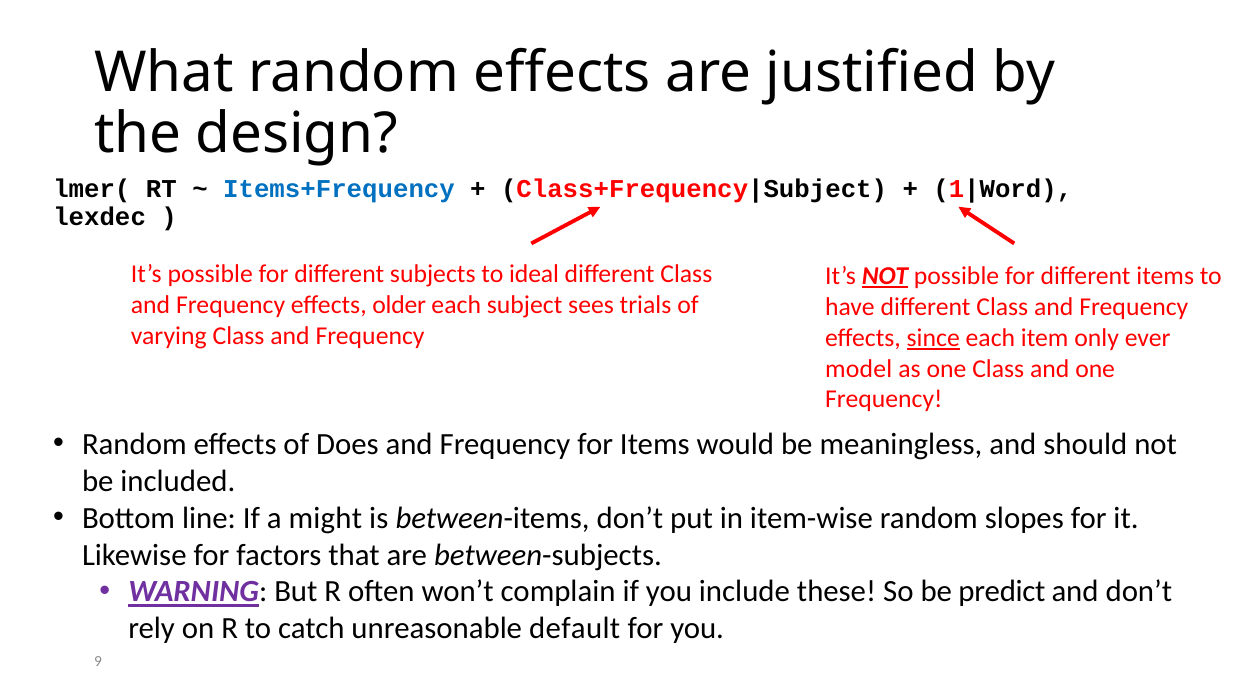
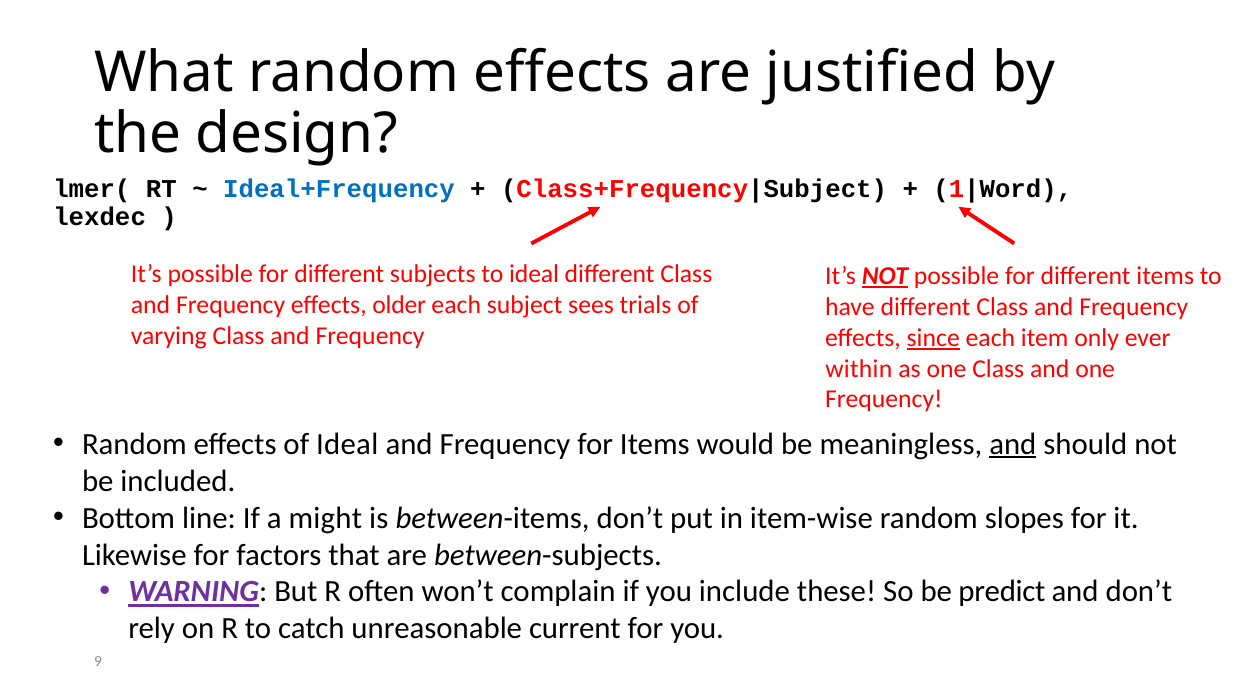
Items+Frequency: Items+Frequency -> Ideal+Frequency (339, 189)
model: model -> within (859, 369)
of Does: Does -> Ideal (347, 444)
and underline: none -> present (1013, 444)
default: default -> current (575, 629)
